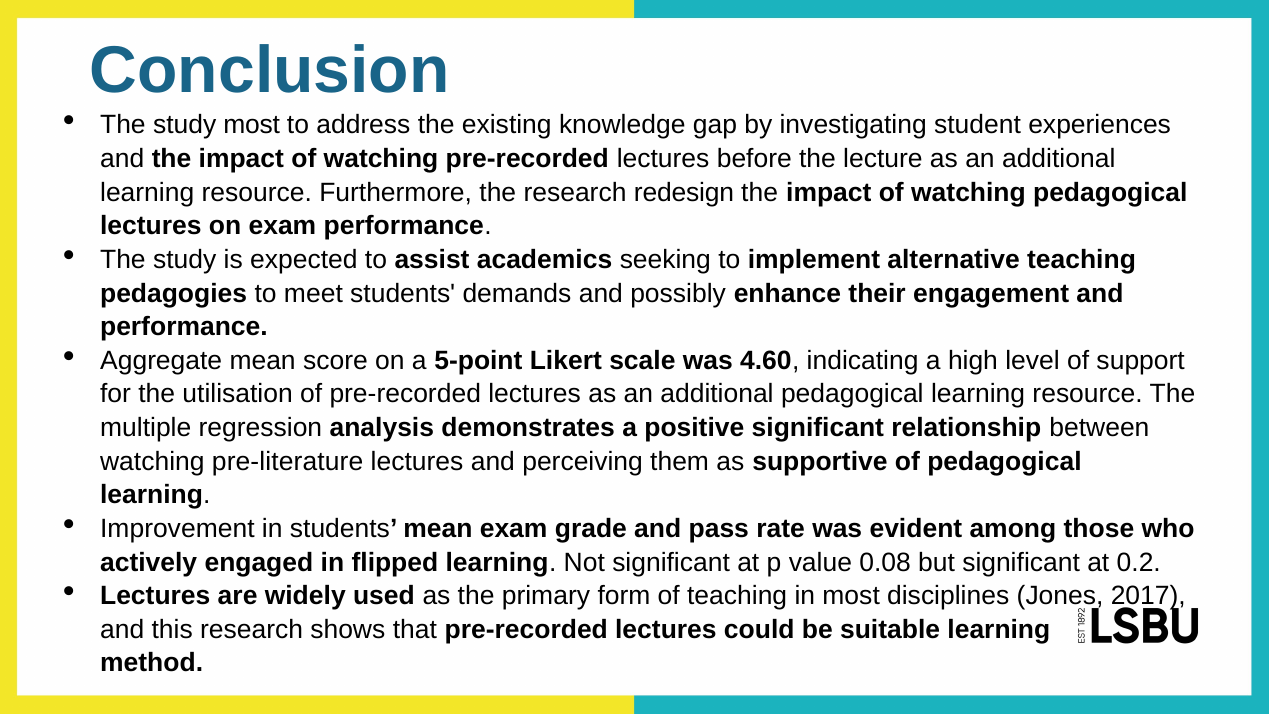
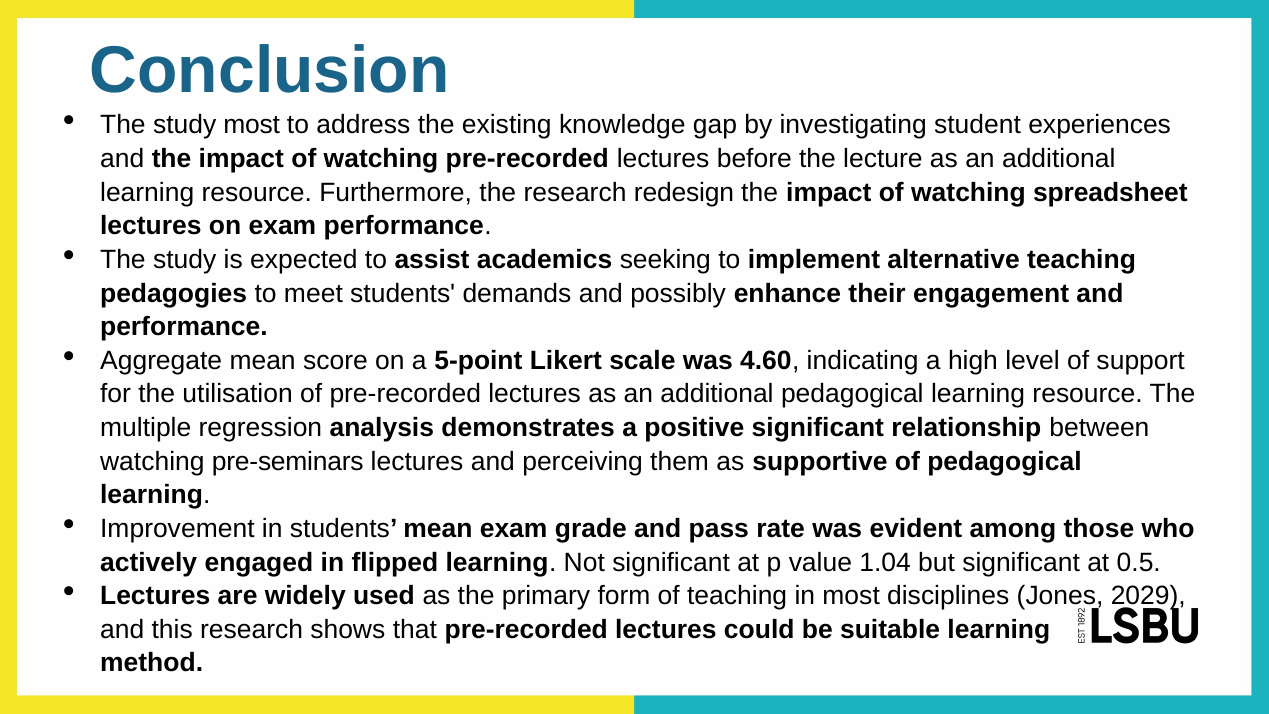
watching pedagogical: pedagogical -> spreadsheet (1110, 192)
pre-literature: pre-literature -> pre-seminars (288, 461)
0.08: 0.08 -> 1.04 (885, 562)
0.2: 0.2 -> 0.5 (1139, 562)
2017: 2017 -> 2029 (1148, 596)
